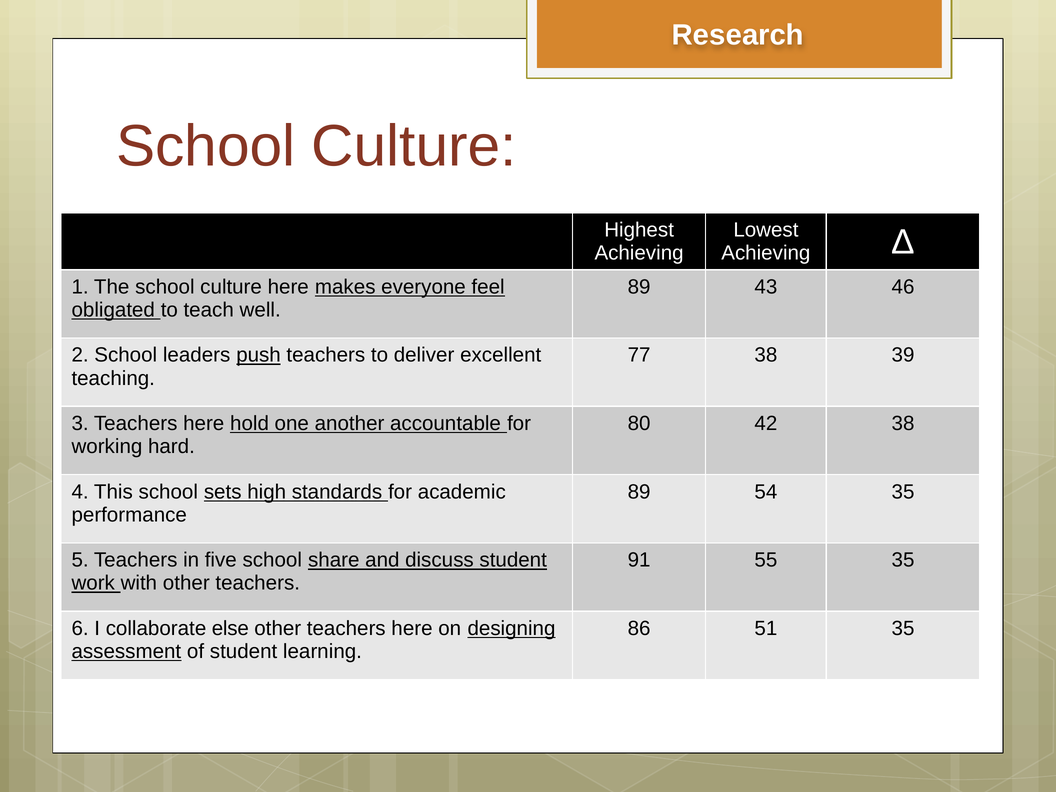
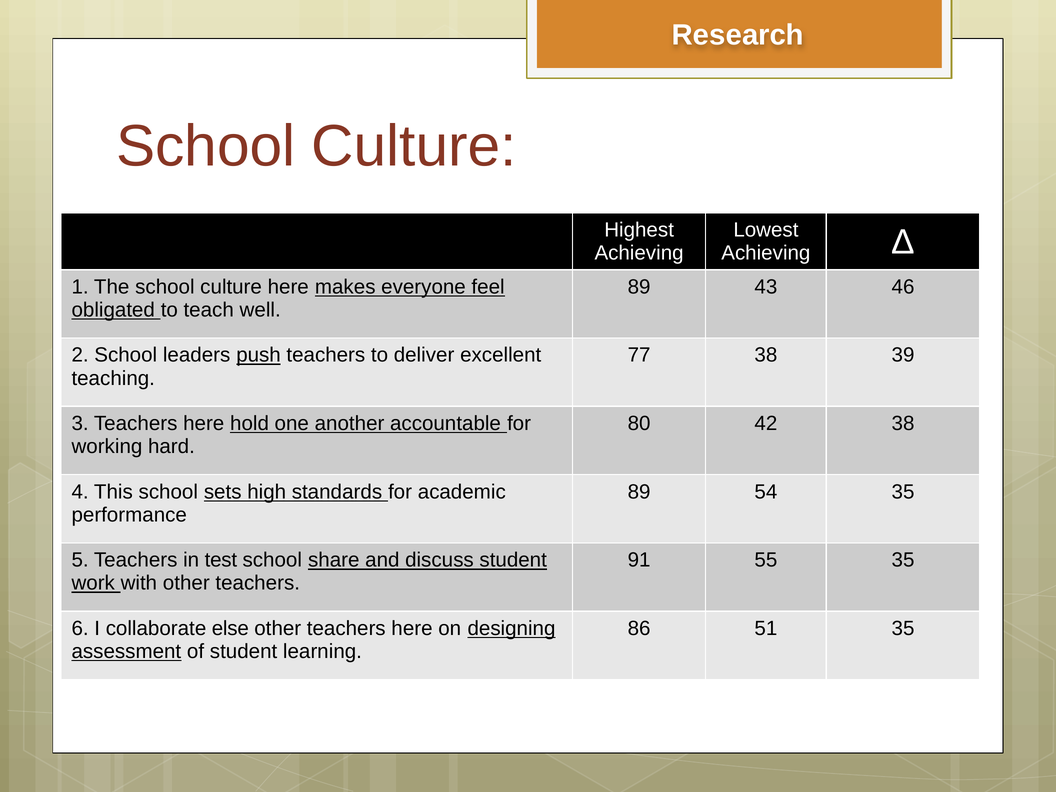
five: five -> test (221, 560)
